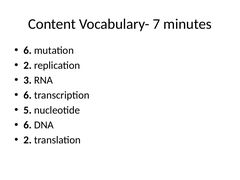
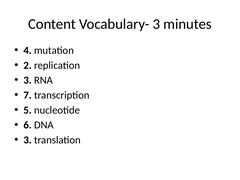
Vocabulary- 7: 7 -> 3 (156, 24)
6: 6 -> 4 (28, 50)
6: 6 -> 7 (28, 95)
2: 2 -> 3 (28, 140)
